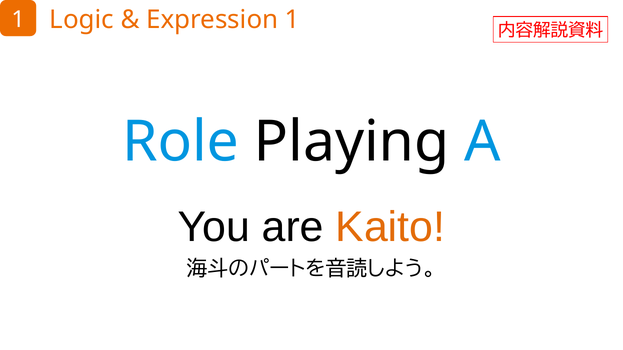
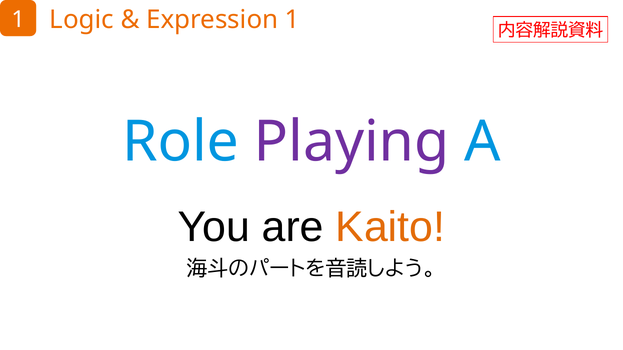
Playing colour: black -> purple (352, 142)
